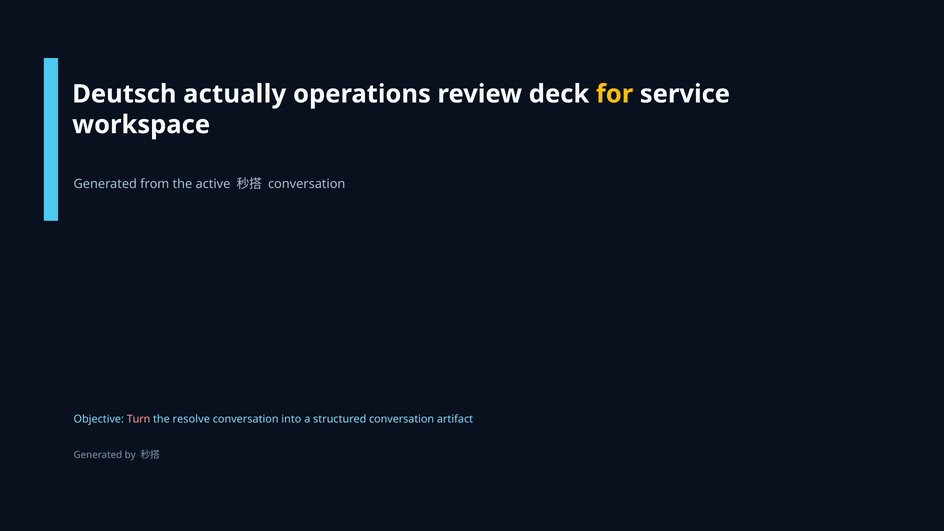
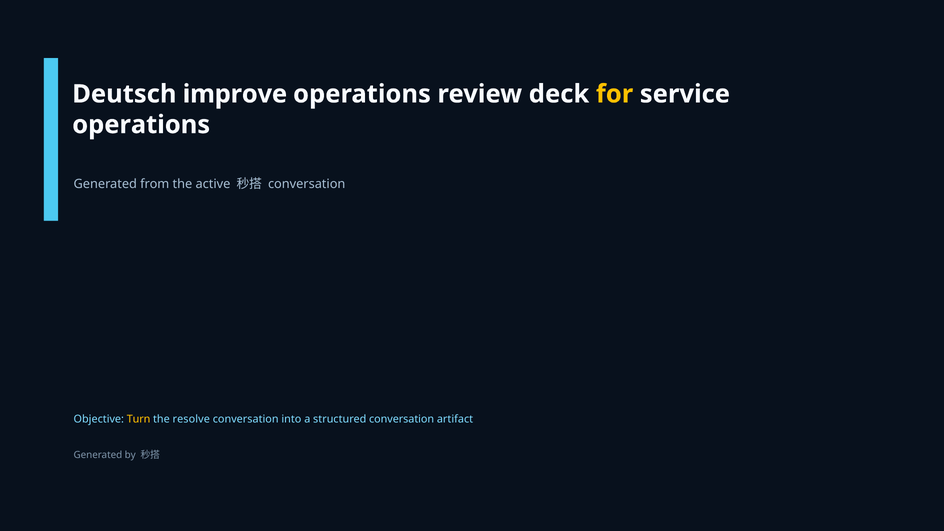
actually: actually -> improve (235, 94)
workspace: workspace -> operations (141, 125)
Turn colour: pink -> yellow (139, 419)
